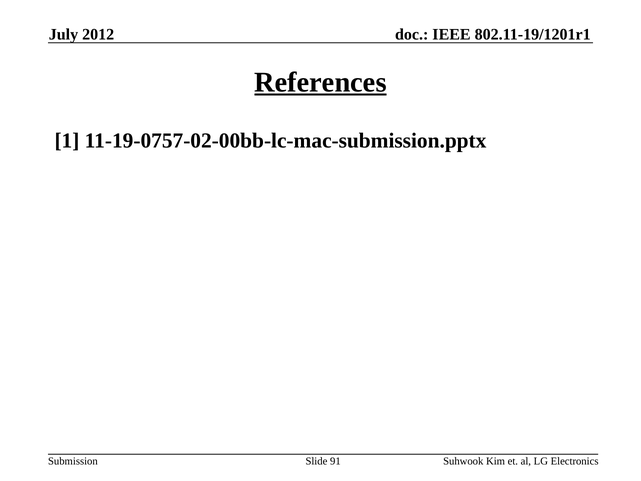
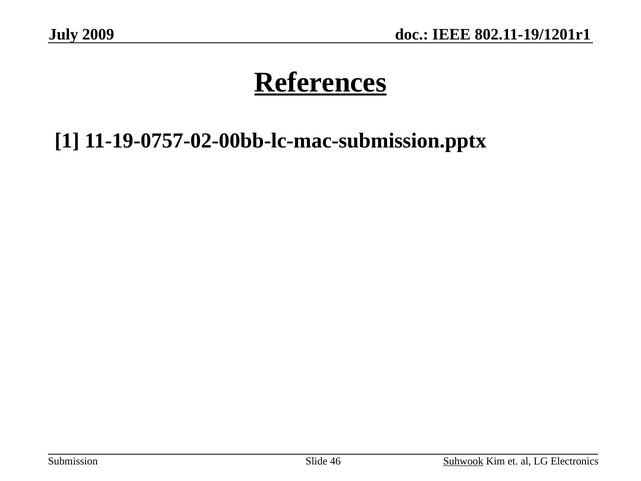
2012: 2012 -> 2009 (98, 34)
91: 91 -> 46 (335, 461)
Suhwook underline: none -> present (463, 461)
